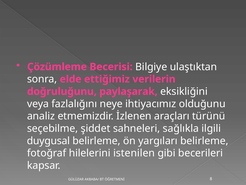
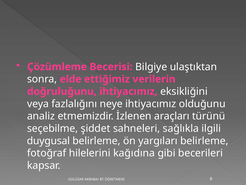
doğruluğunu paylaşarak: paylaşarak -> ihtiyacımız (128, 91)
istenilen: istenilen -> kağıdına (134, 153)
